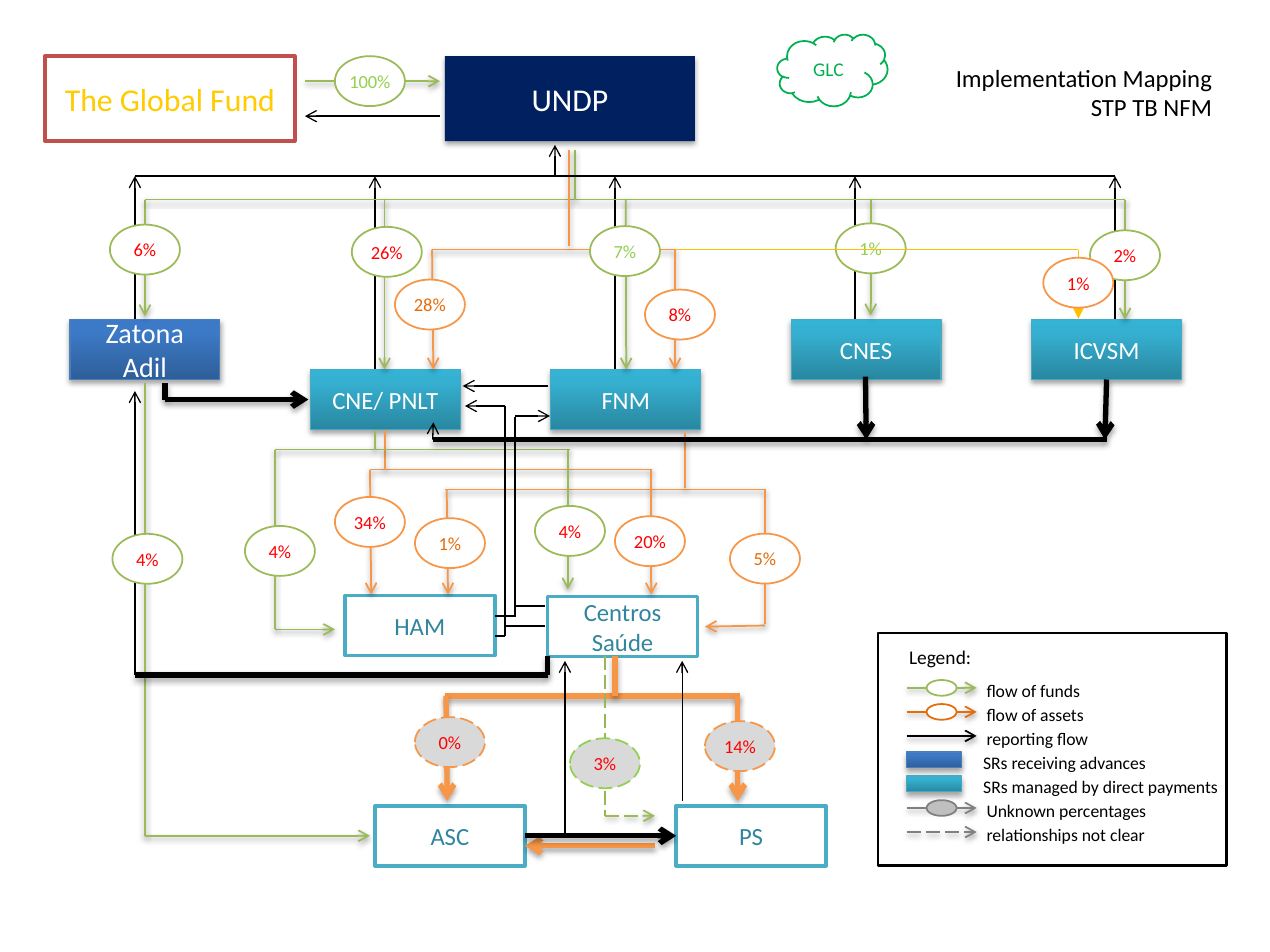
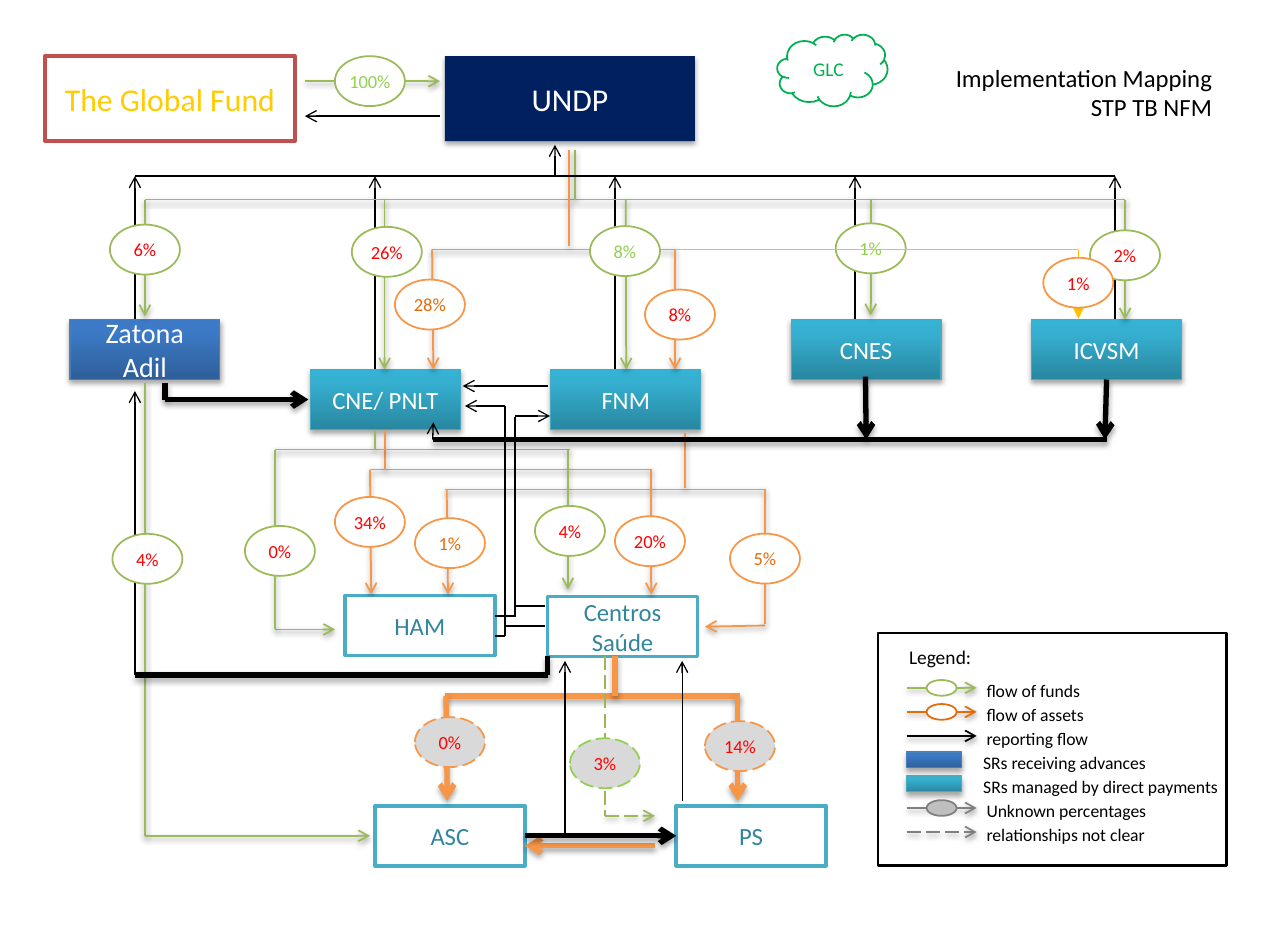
26% 7%: 7% -> 8% (625, 252)
4%: 4% -> 0% (280, 552)
